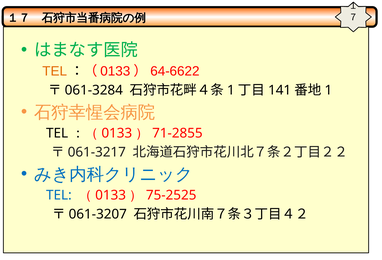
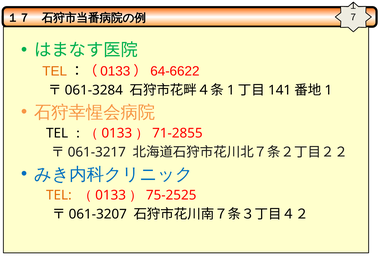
TEL colour: blue -> orange (59, 195)
